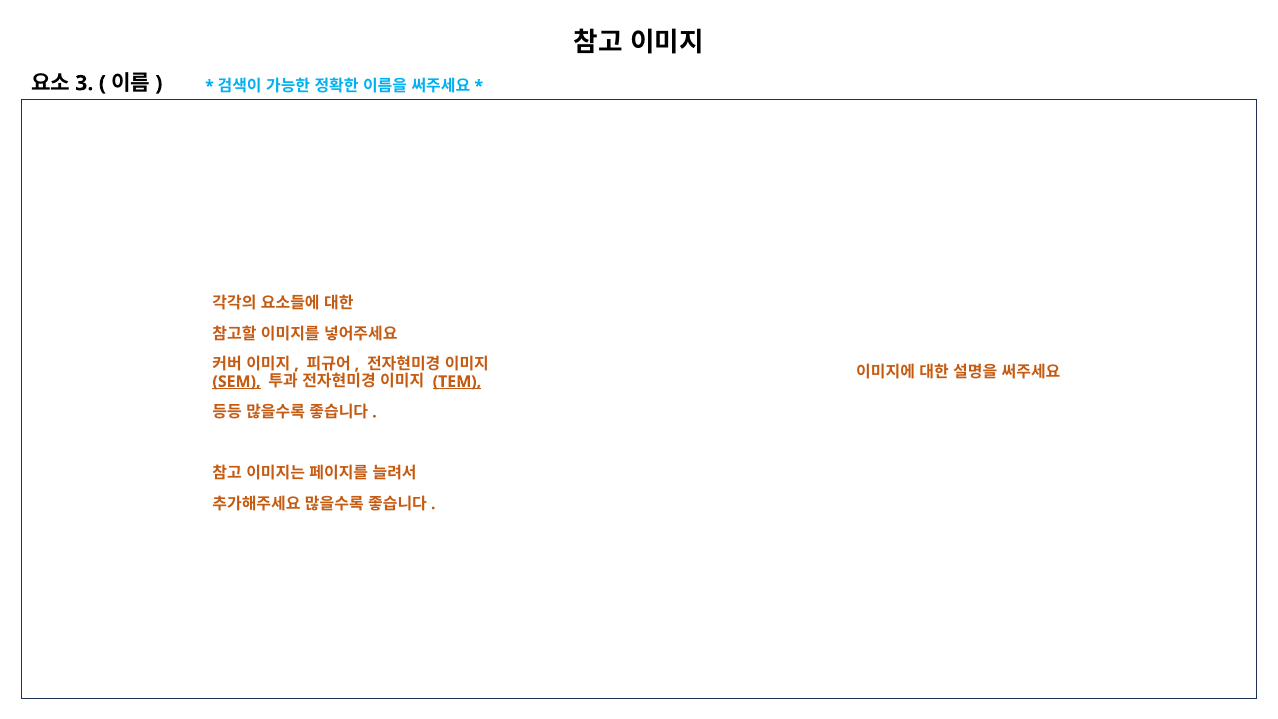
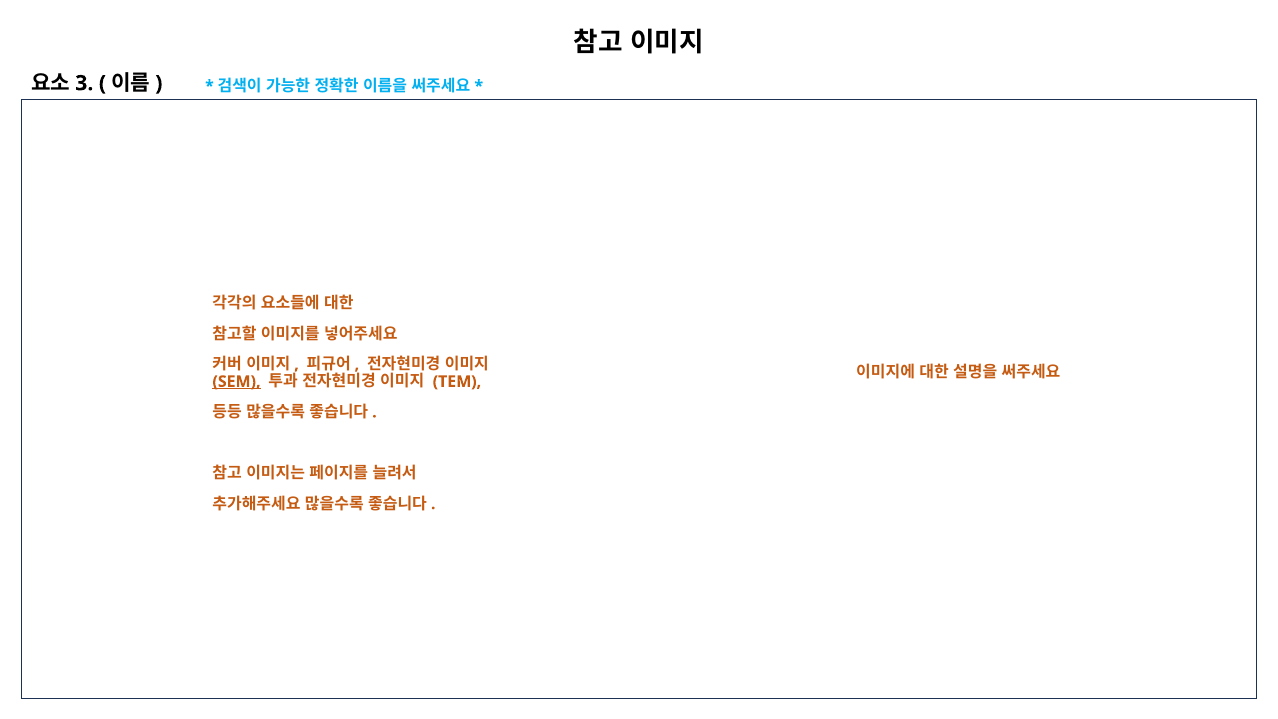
TEM underline: present -> none (457, 381)
